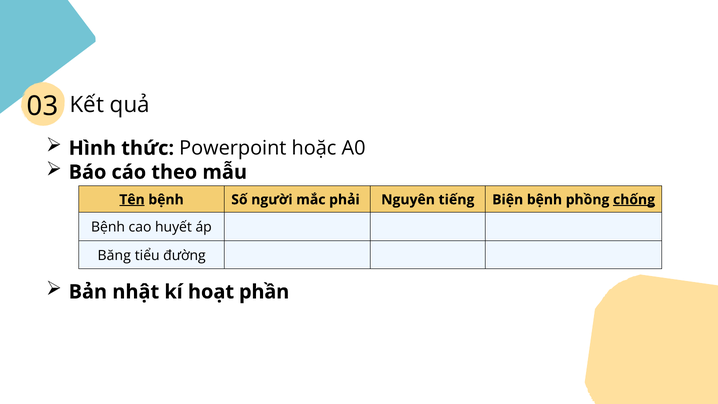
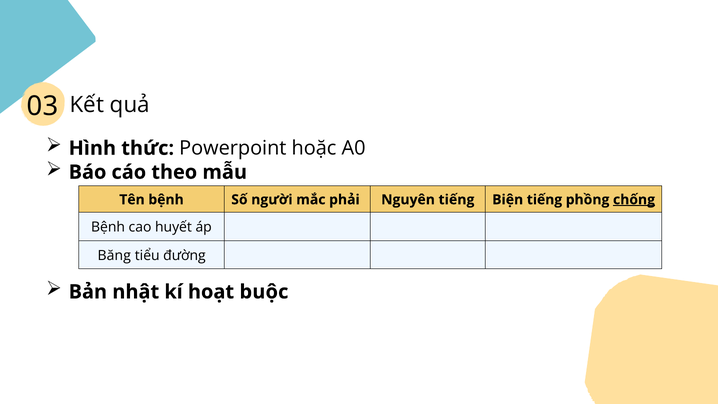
Tên underline: present -> none (132, 200)
Biện bệnh: bệnh -> tiếng (544, 200)
phần: phần -> buộc (264, 292)
